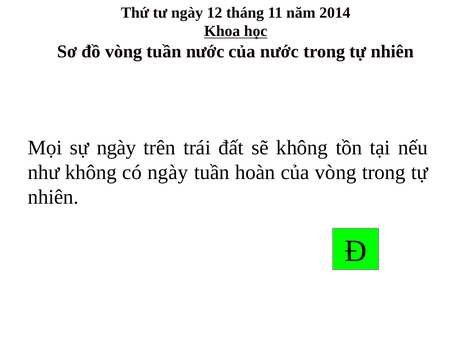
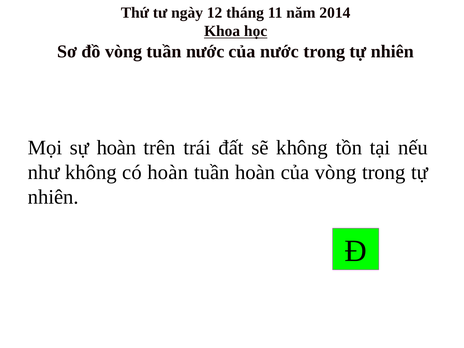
sự ngày: ngày -> hoàn (116, 148)
có ngày: ngày -> hoàn (168, 172)
